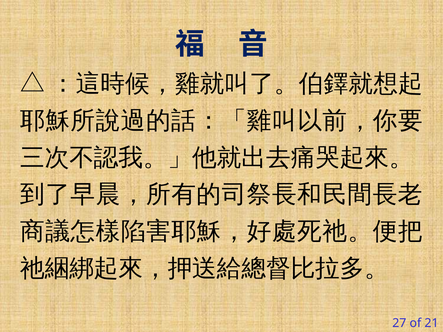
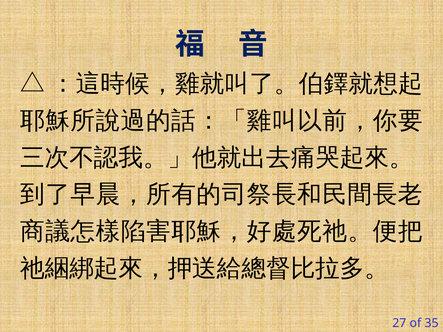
21: 21 -> 35 (432, 323)
